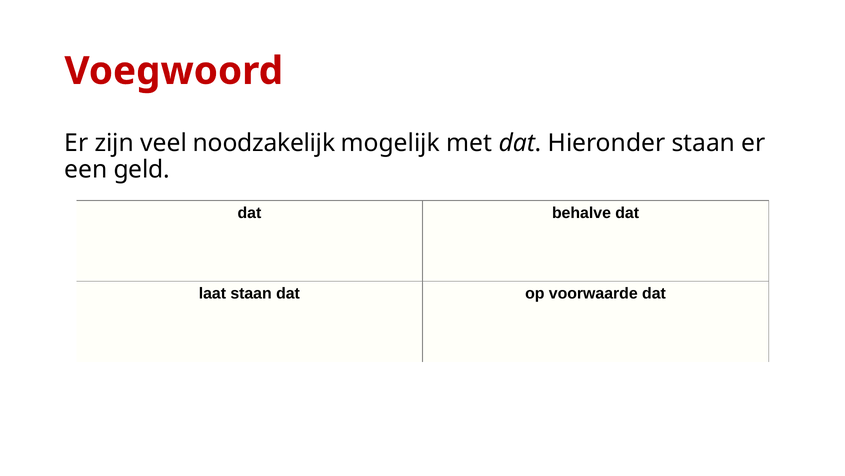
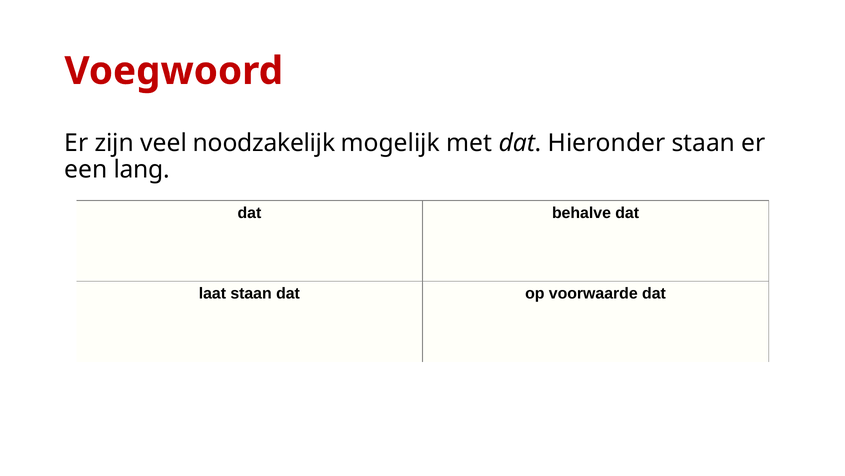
geld: geld -> lang (142, 169)
